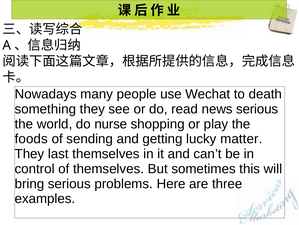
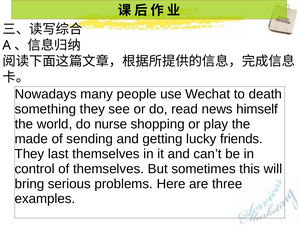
news serious: serious -> himself (257, 109)
foods: foods -> made (31, 138)
matter: matter -> friends (241, 138)
